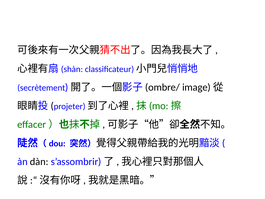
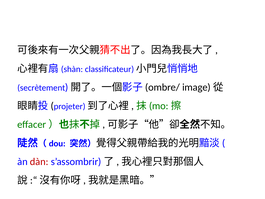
dàn colour: black -> red (39, 161)
